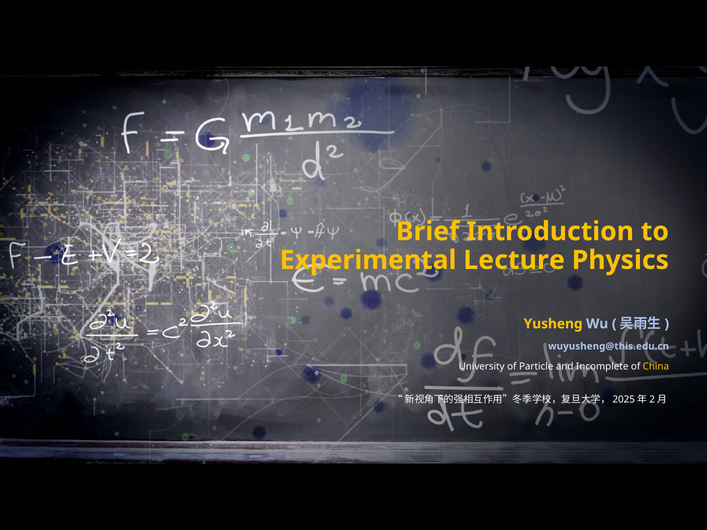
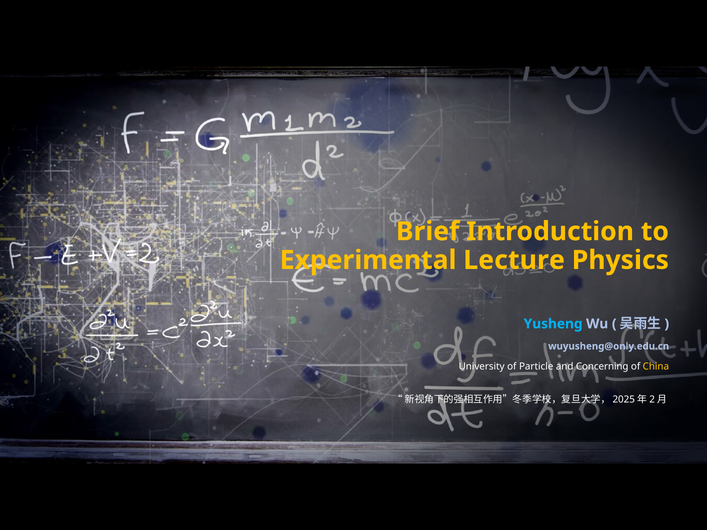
Yusheng colour: yellow -> light blue (553, 324)
wuyusheng@this.edu.cn: wuyusheng@this.edu.cn -> wuyusheng@only.edu.cn (609, 346)
Incomplete: Incomplete -> Concerning (602, 367)
